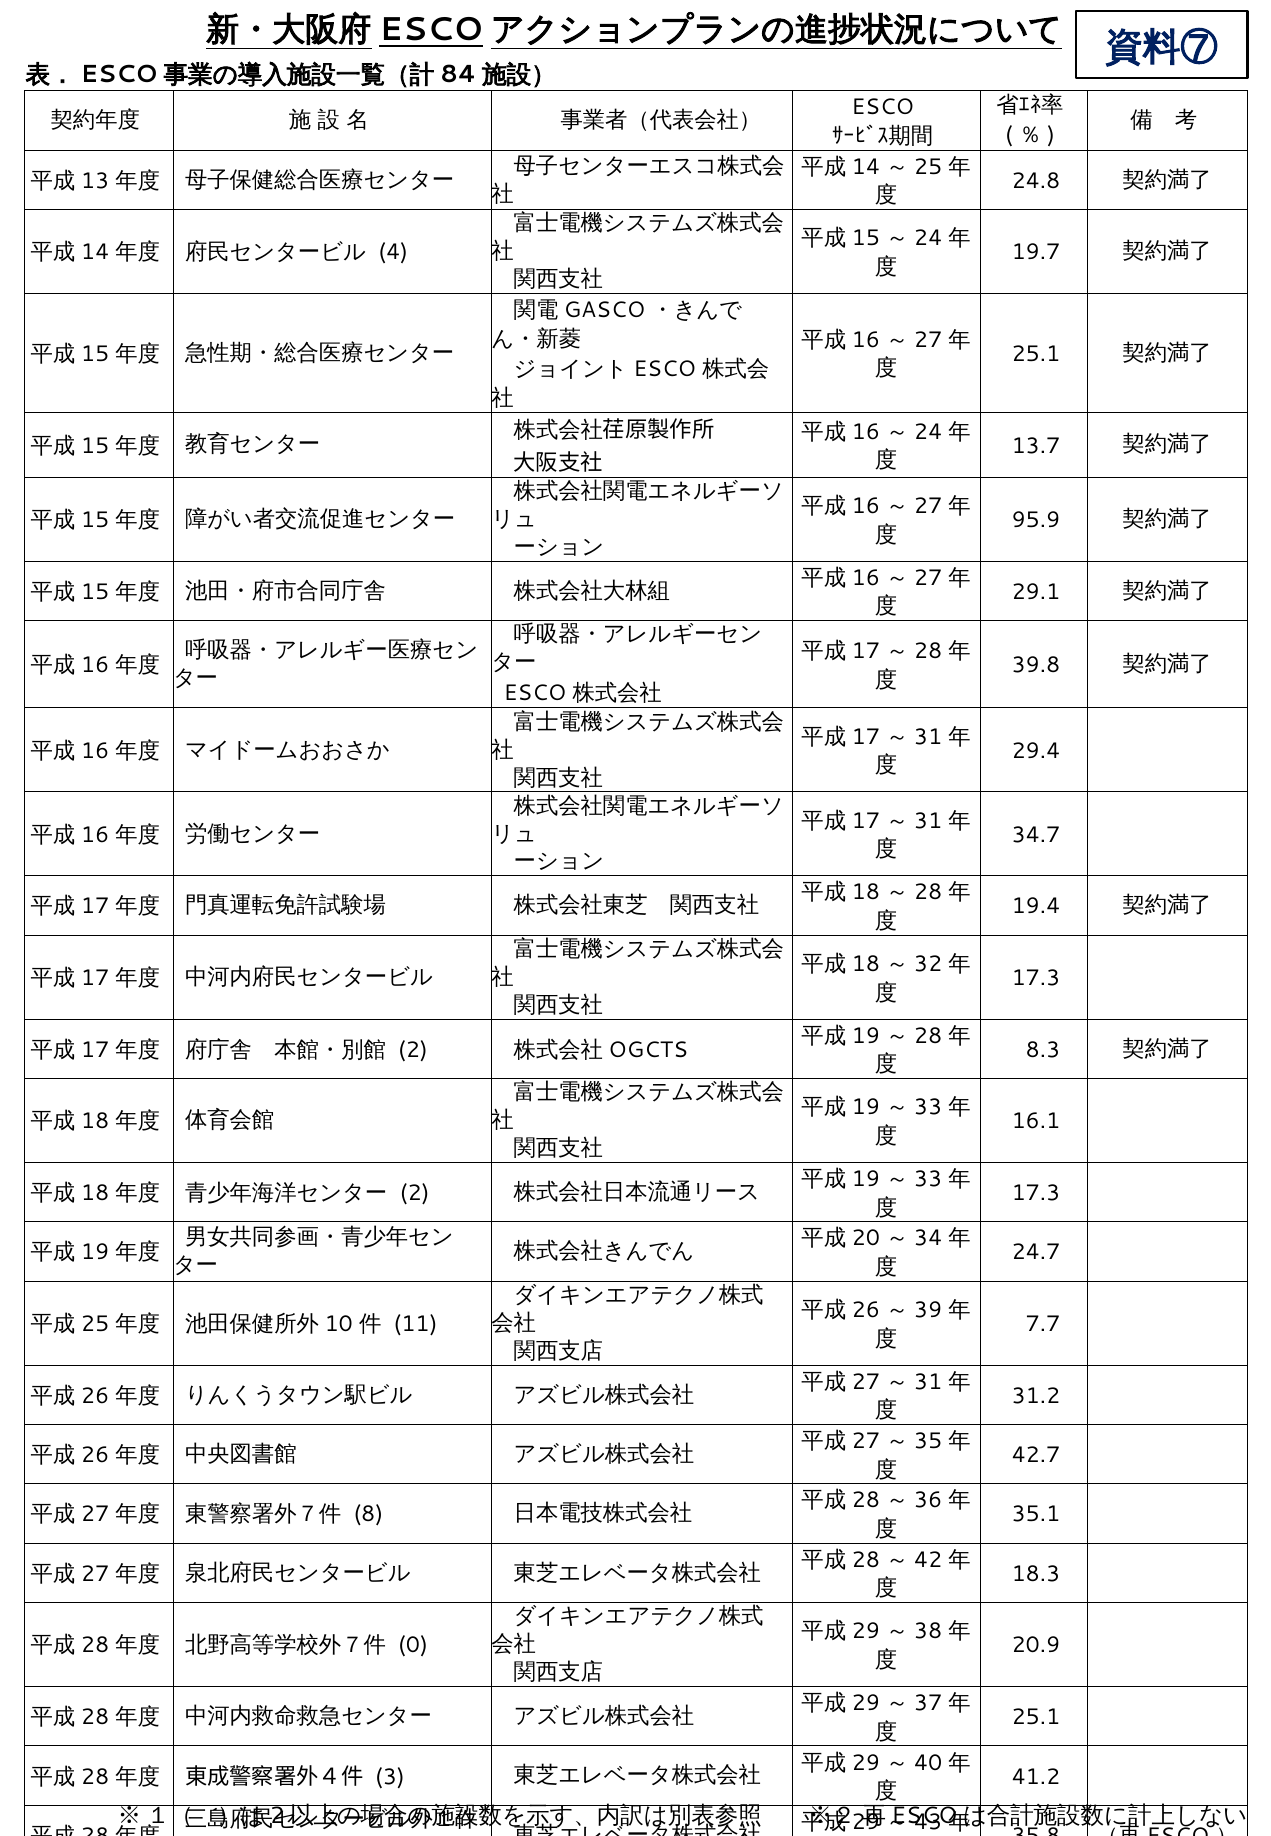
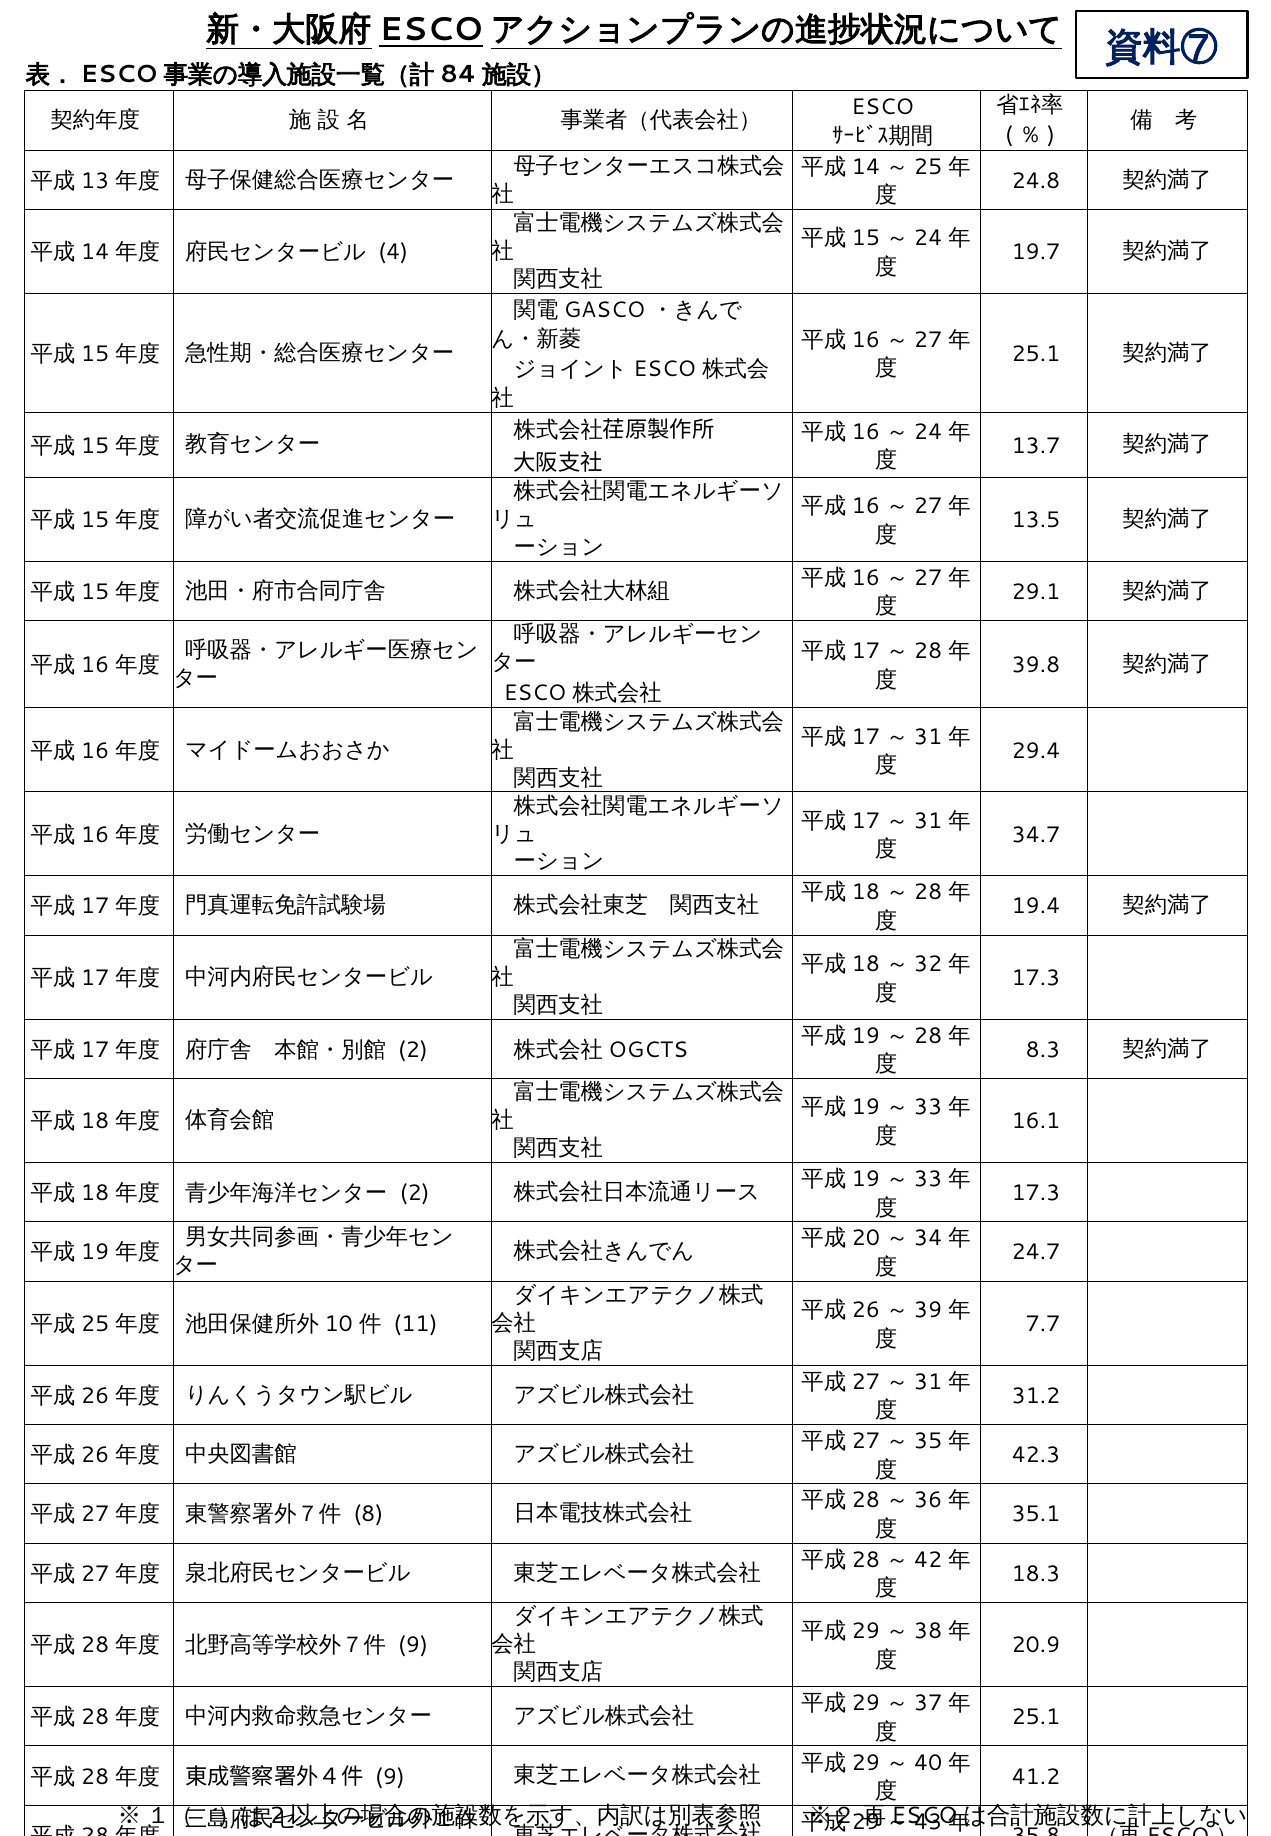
95.9: 95.9 -> 13.5 (1036, 520)
42.7: 42.7 -> 42.3 (1036, 1455)
0: 0 -> 9 (413, 1646)
3: 3 -> 9 (390, 1777)
